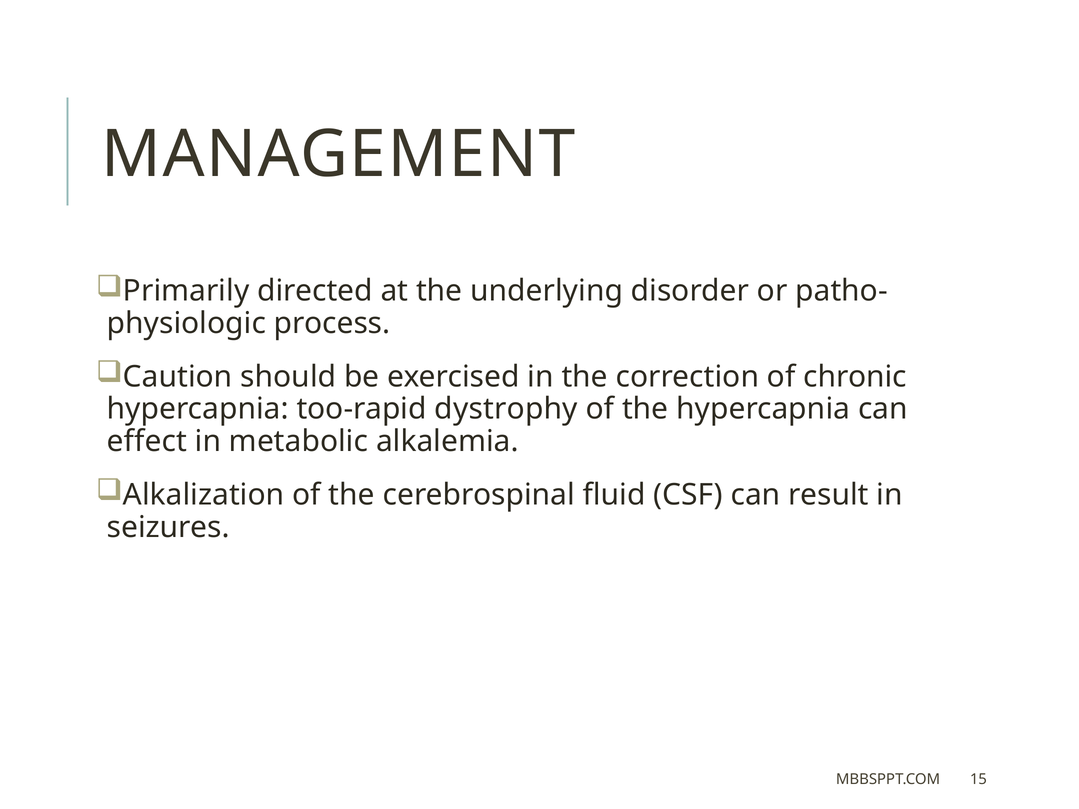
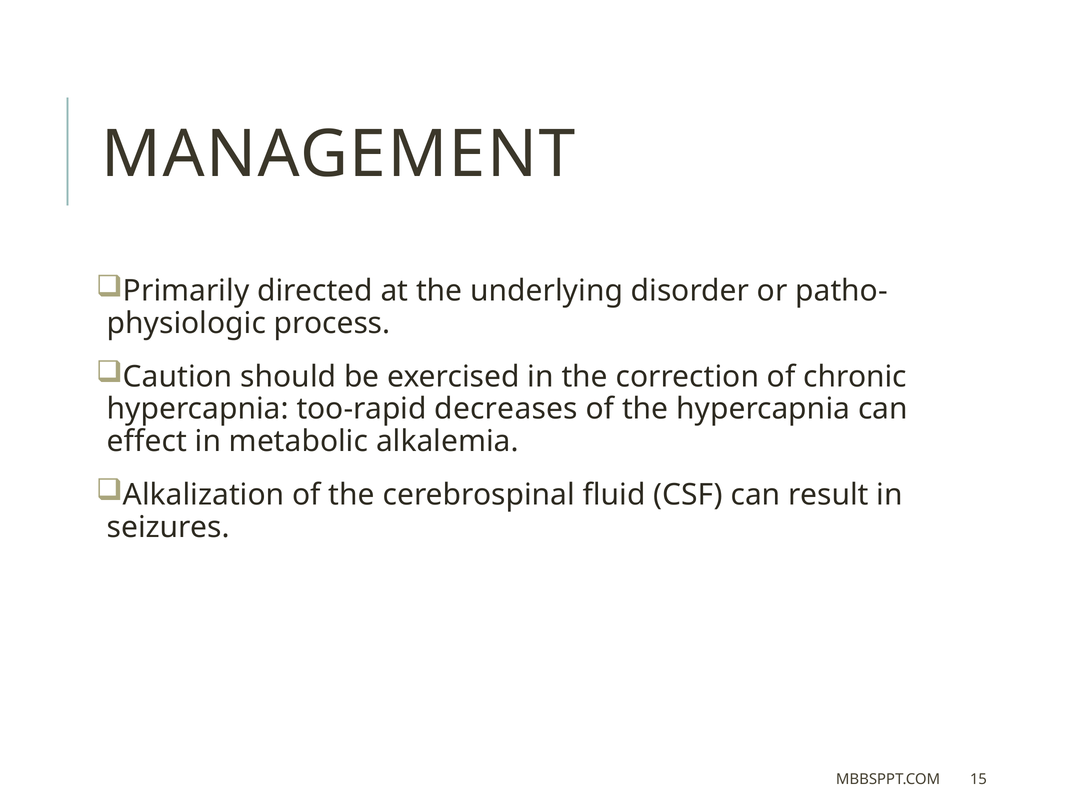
dystrophy: dystrophy -> decreases (506, 409)
